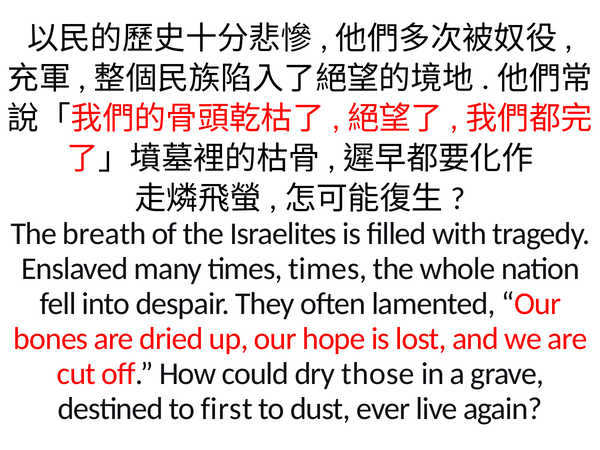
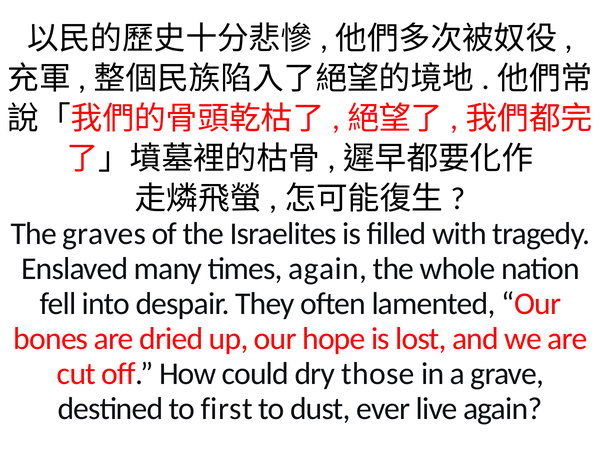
breath: breath -> graves (104, 234)
times times: times -> again (328, 269)
